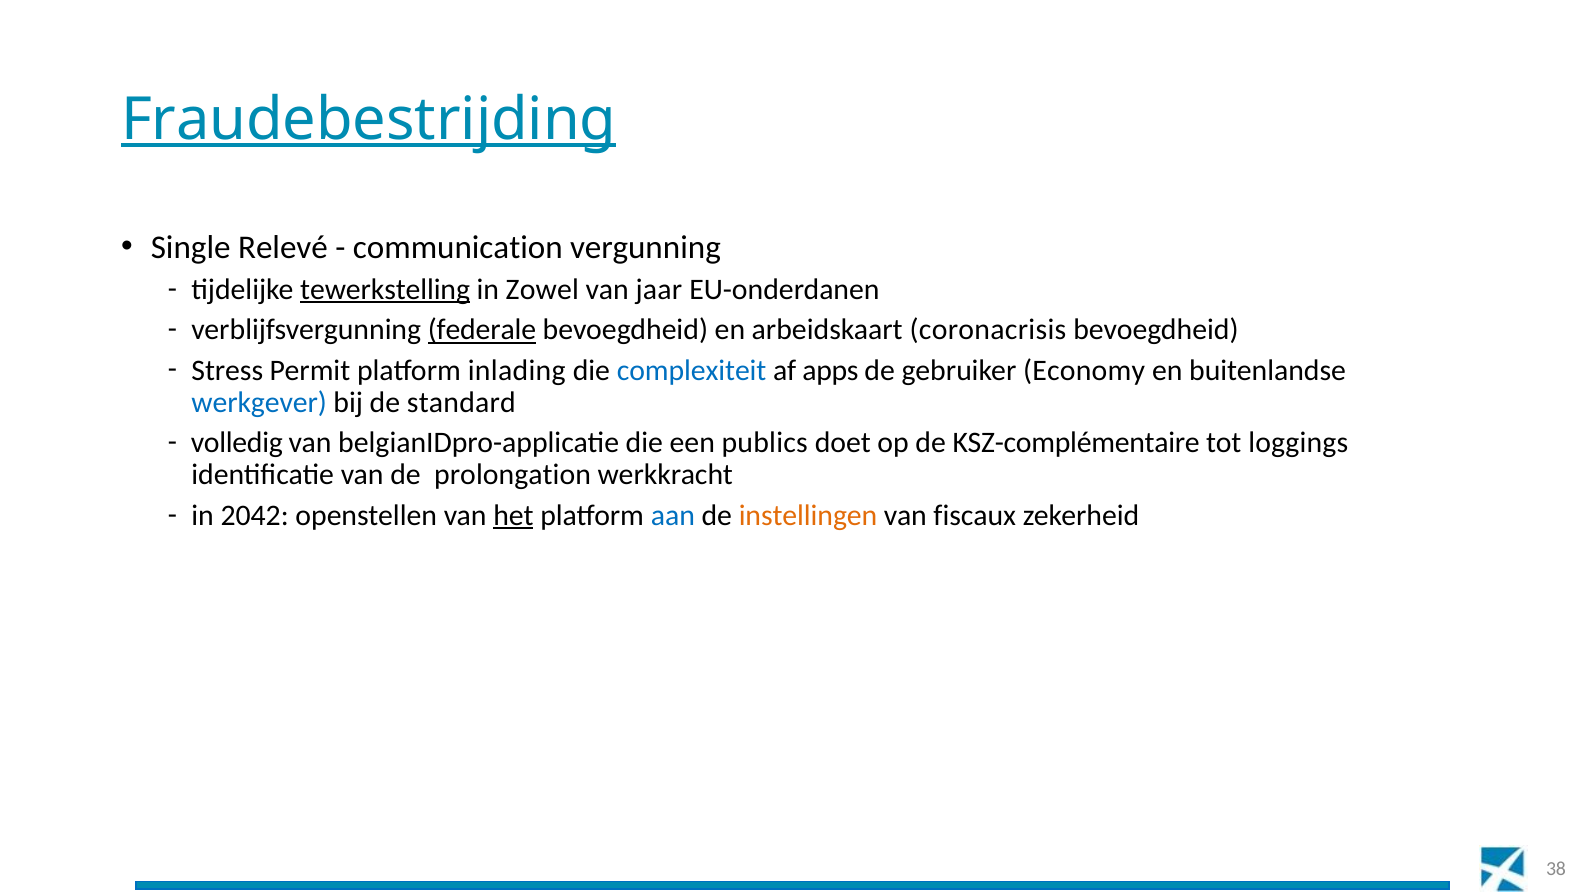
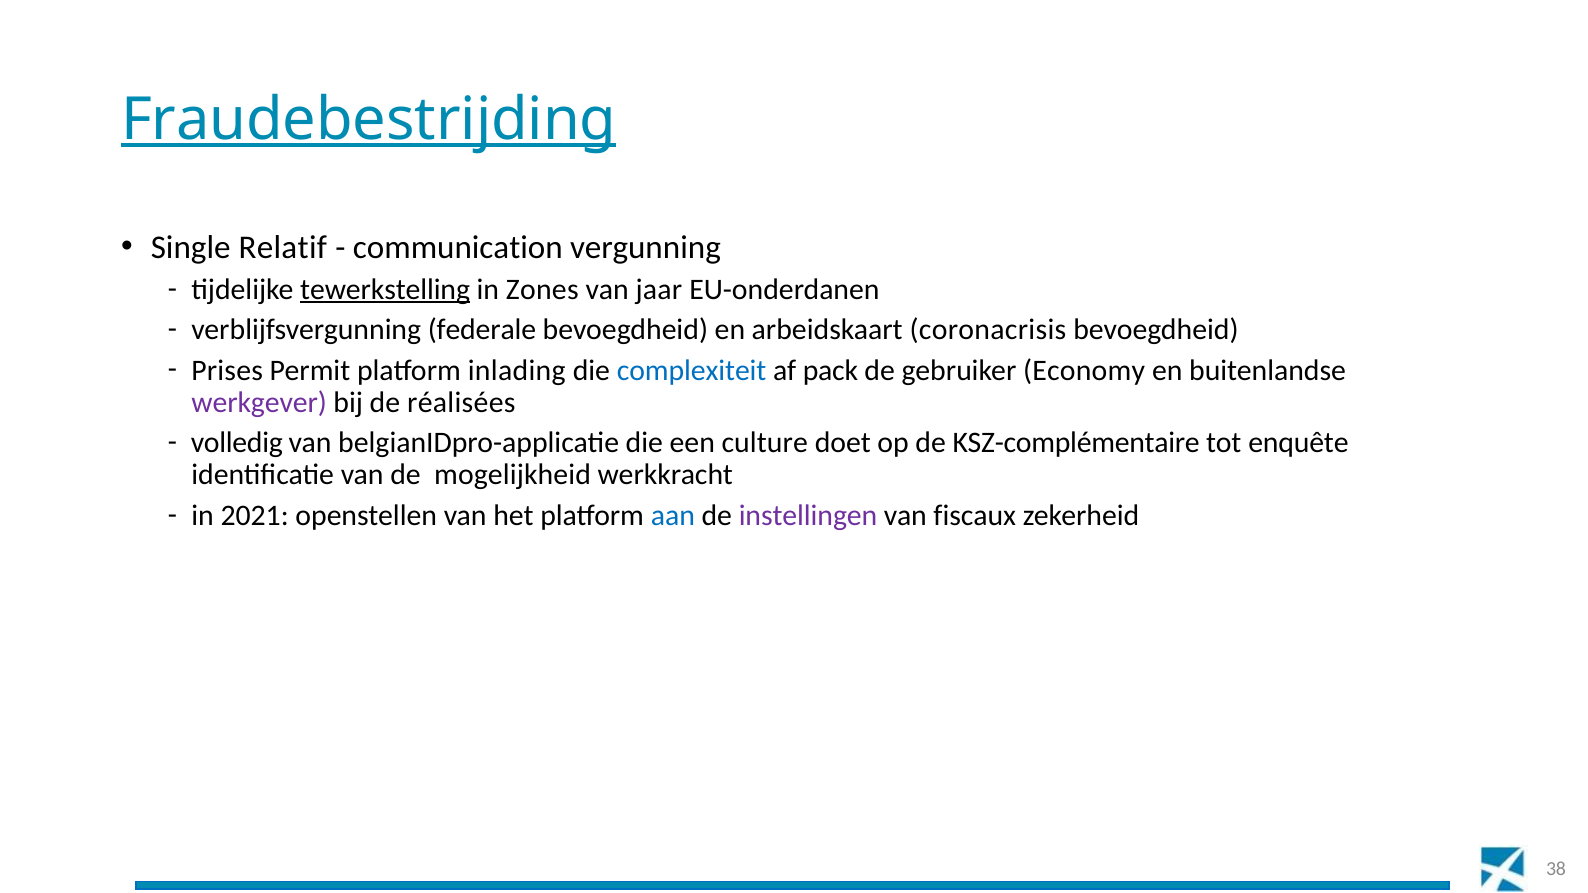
Relevé: Relevé -> Relatif (283, 247)
Zowel: Zowel -> Zones (542, 290)
federale underline: present -> none (482, 330)
Stress: Stress -> Prises (227, 370)
apps: apps -> pack (830, 370)
werkgever colour: blue -> purple (259, 403)
standard: standard -> réalisées (461, 403)
publics: publics -> culture (765, 443)
loggings: loggings -> enquête (1298, 443)
prolongation: prolongation -> mogelijkheid (513, 475)
2042: 2042 -> 2021 (255, 516)
het underline: present -> none (513, 516)
instellingen colour: orange -> purple (808, 516)
